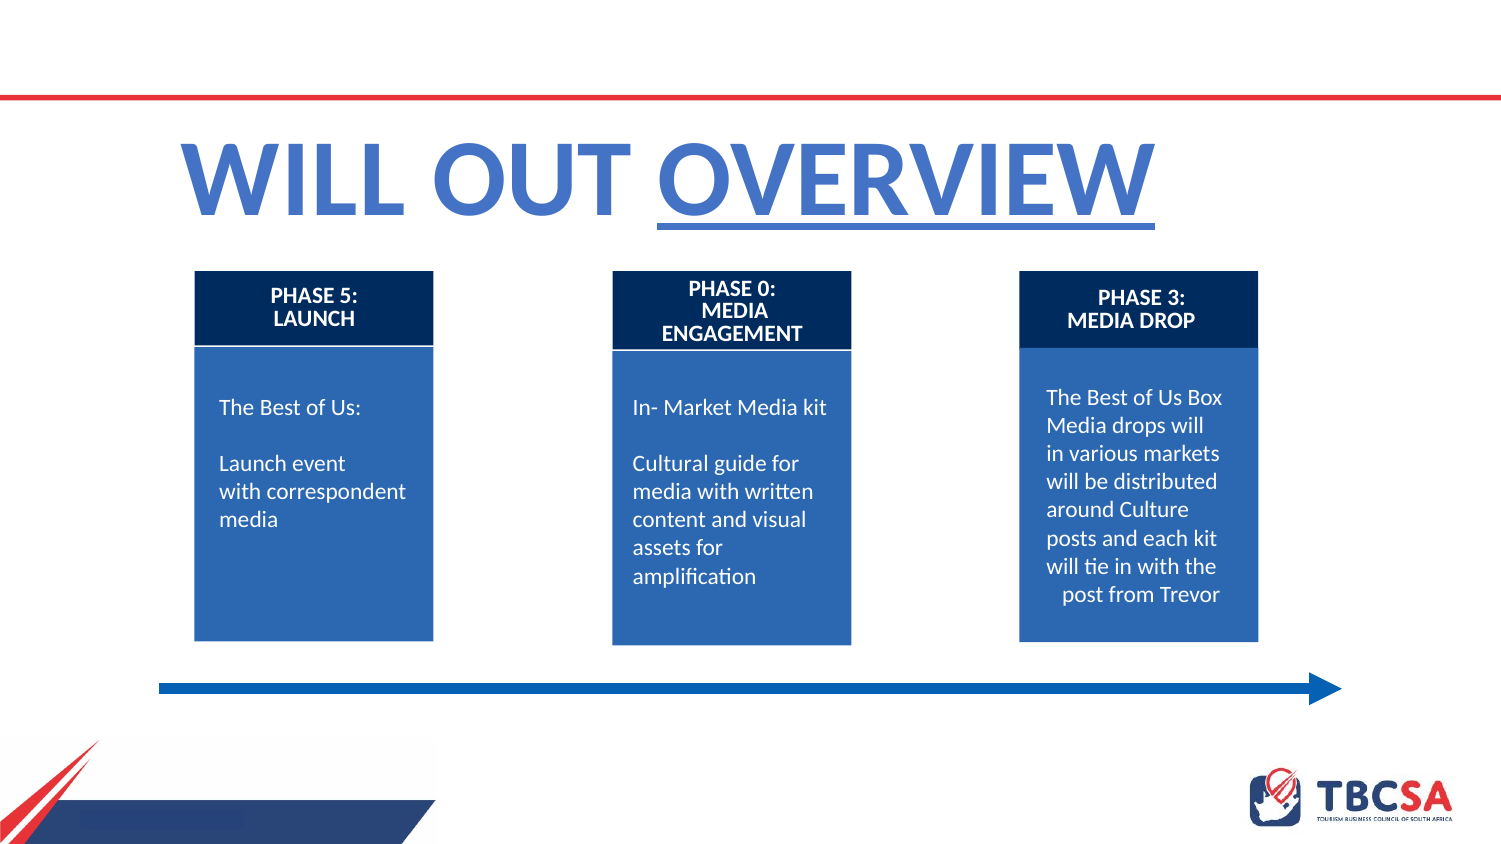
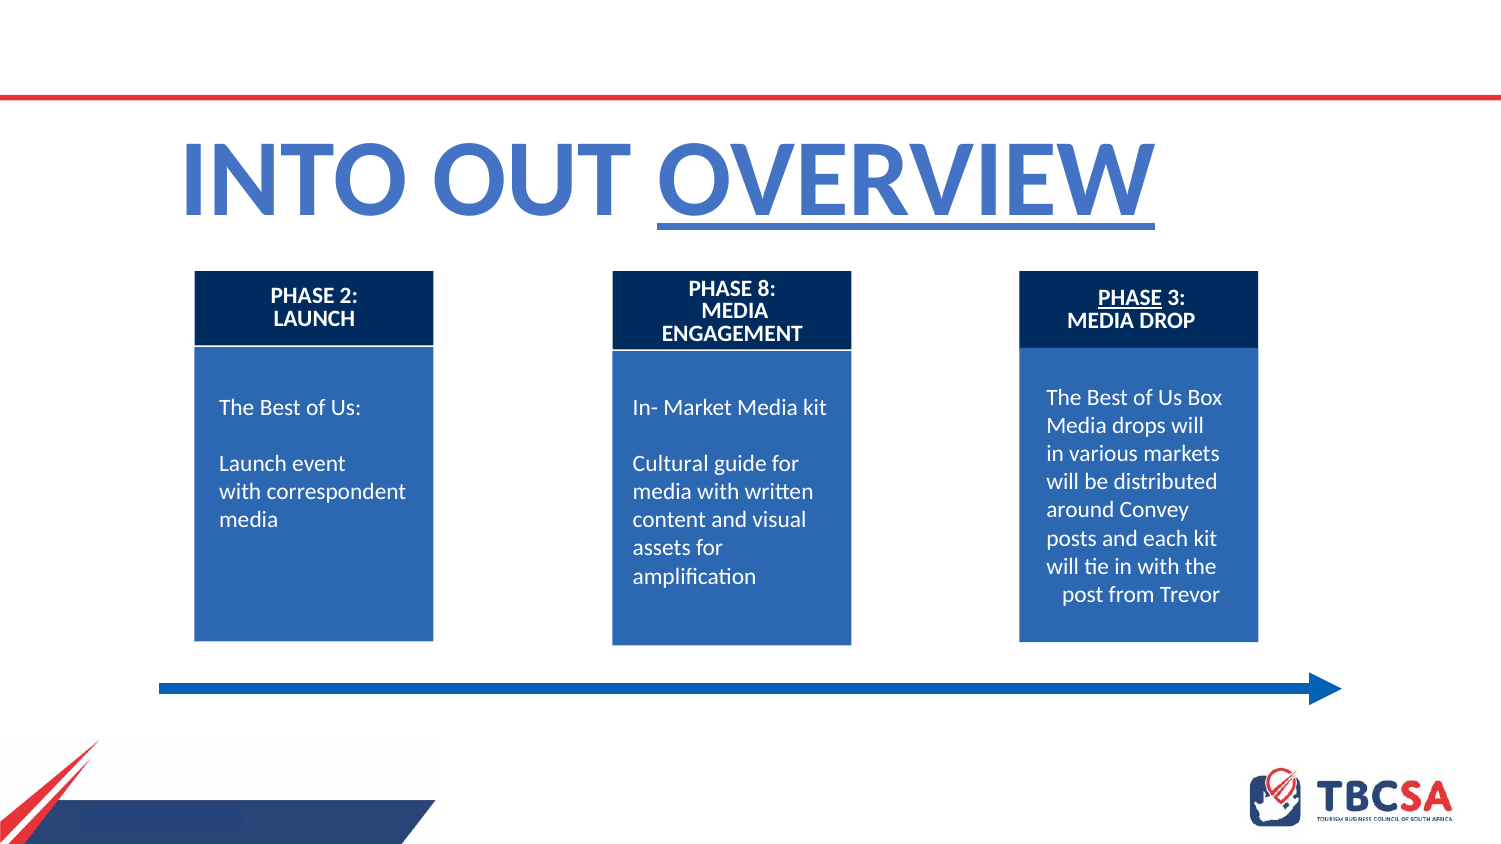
WILL: WILL -> INTO (294, 180)
0: 0 -> 8 (767, 289)
5: 5 -> 2 (349, 296)
PHASE underline: none -> present (1130, 298)
Culture: Culture -> Convey (1154, 510)
